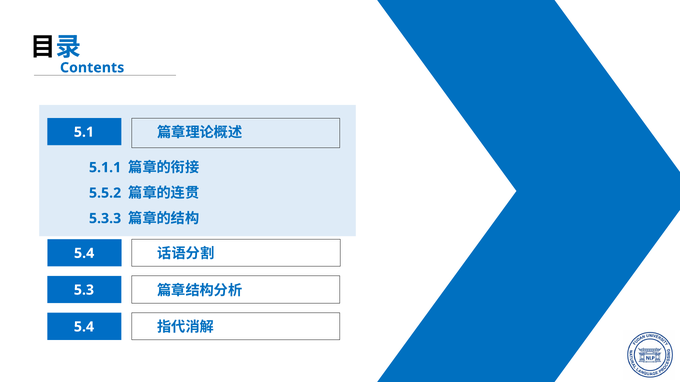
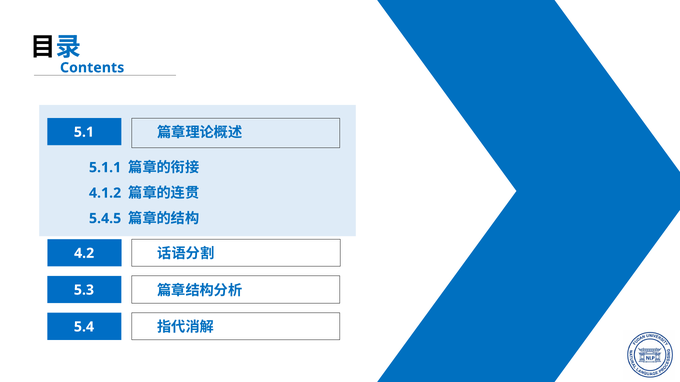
5.5.2: 5.5.2 -> 4.1.2 (105, 193)
5.3.3: 5.3.3 -> 5.4.5 (105, 219)
5.4: 5.4 -> 4.2 (84, 254)
